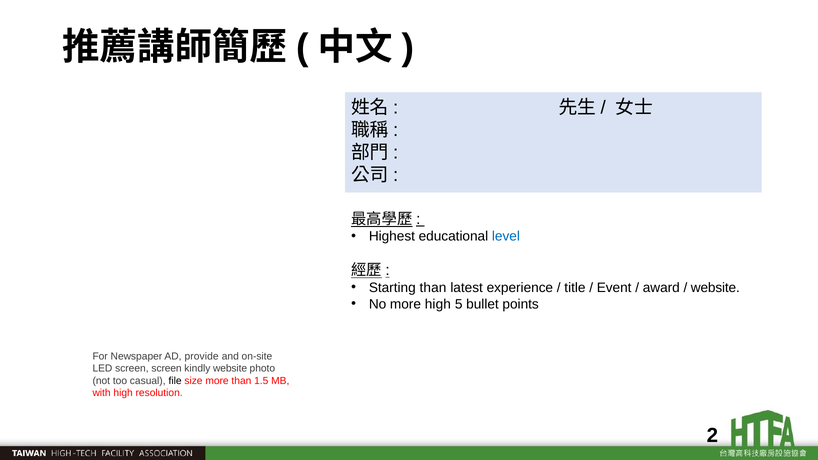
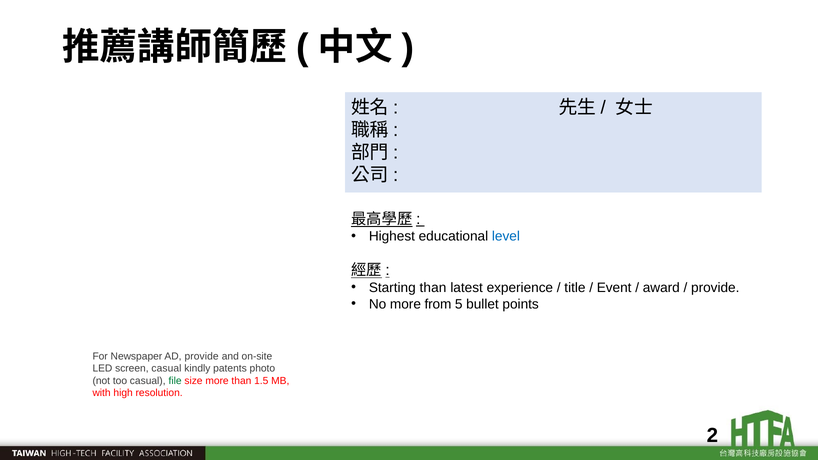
website: website -> provide (715, 288)
more high: high -> from (438, 304)
screen screen: screen -> casual (166, 369)
kindly website: website -> patents (230, 369)
file colour: black -> green (175, 381)
